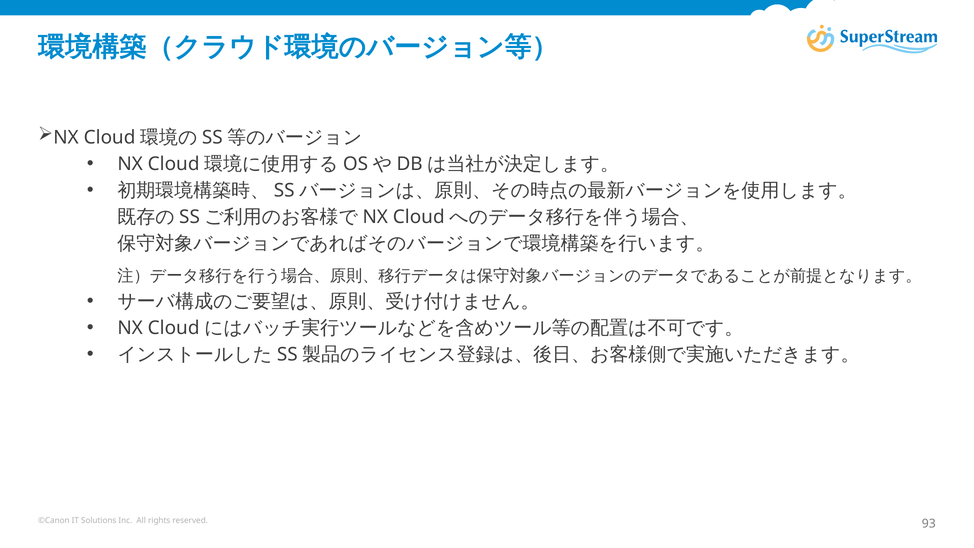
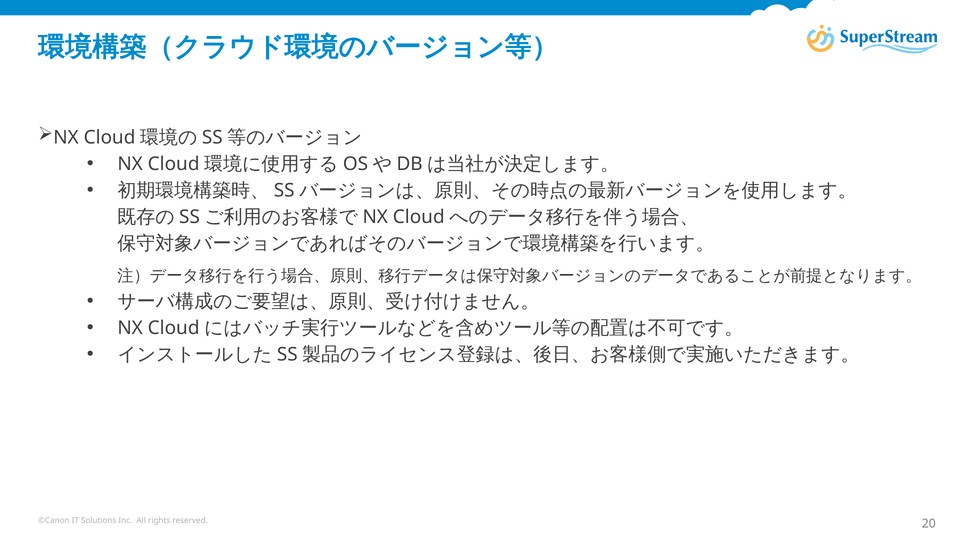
93: 93 -> 20 (929, 524)
